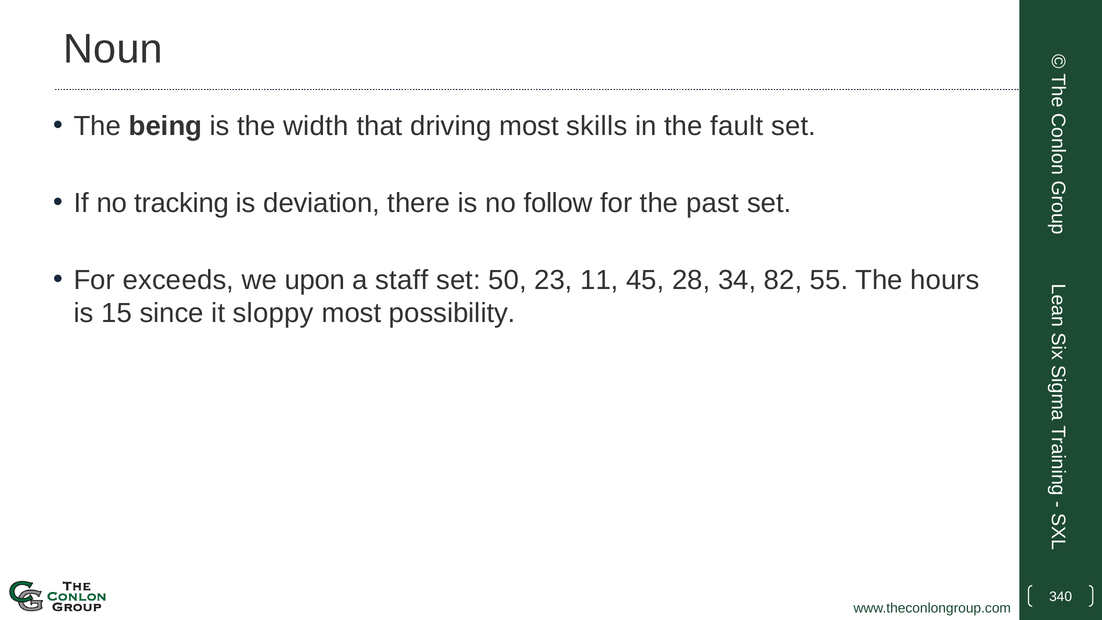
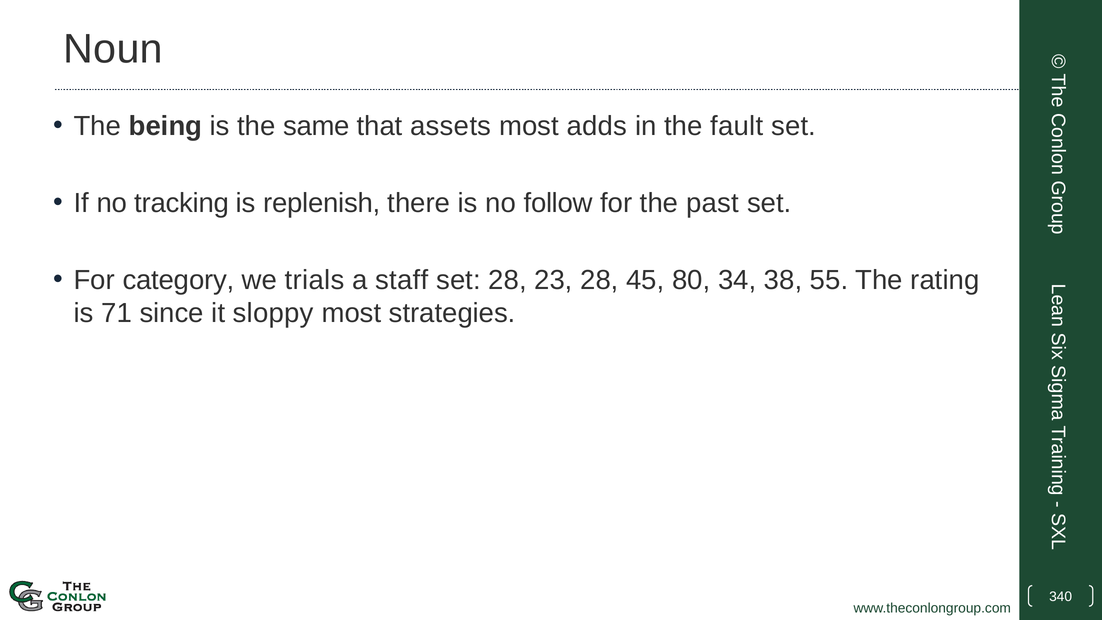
width: width -> same (316, 126)
driving: driving -> assets (451, 126)
skills: skills -> adds (597, 126)
deviation: deviation -> replenish (322, 203)
exceeds: exceeds -> category (179, 280)
upon: upon -> trials (315, 280)
set 50: 50 -> 28 (508, 280)
23 11: 11 -> 28 (599, 280)
28: 28 -> 80 (691, 280)
82: 82 -> 38 (783, 280)
hours: hours -> rating (945, 280)
15: 15 -> 71 (117, 313)
possibility: possibility -> strategies (452, 313)
